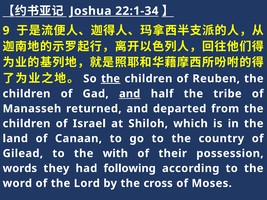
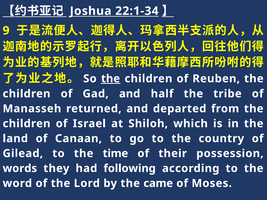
and underline: present -> none (130, 94)
with: with -> time (115, 154)
cross: cross -> came (158, 184)
